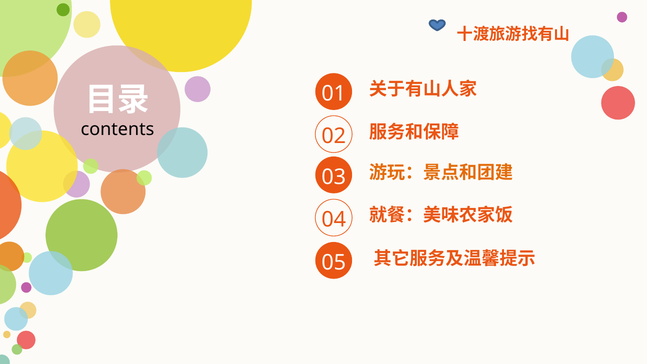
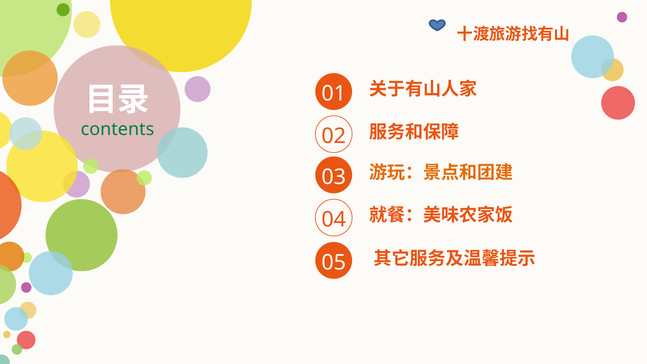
contents colour: black -> green (117, 129)
